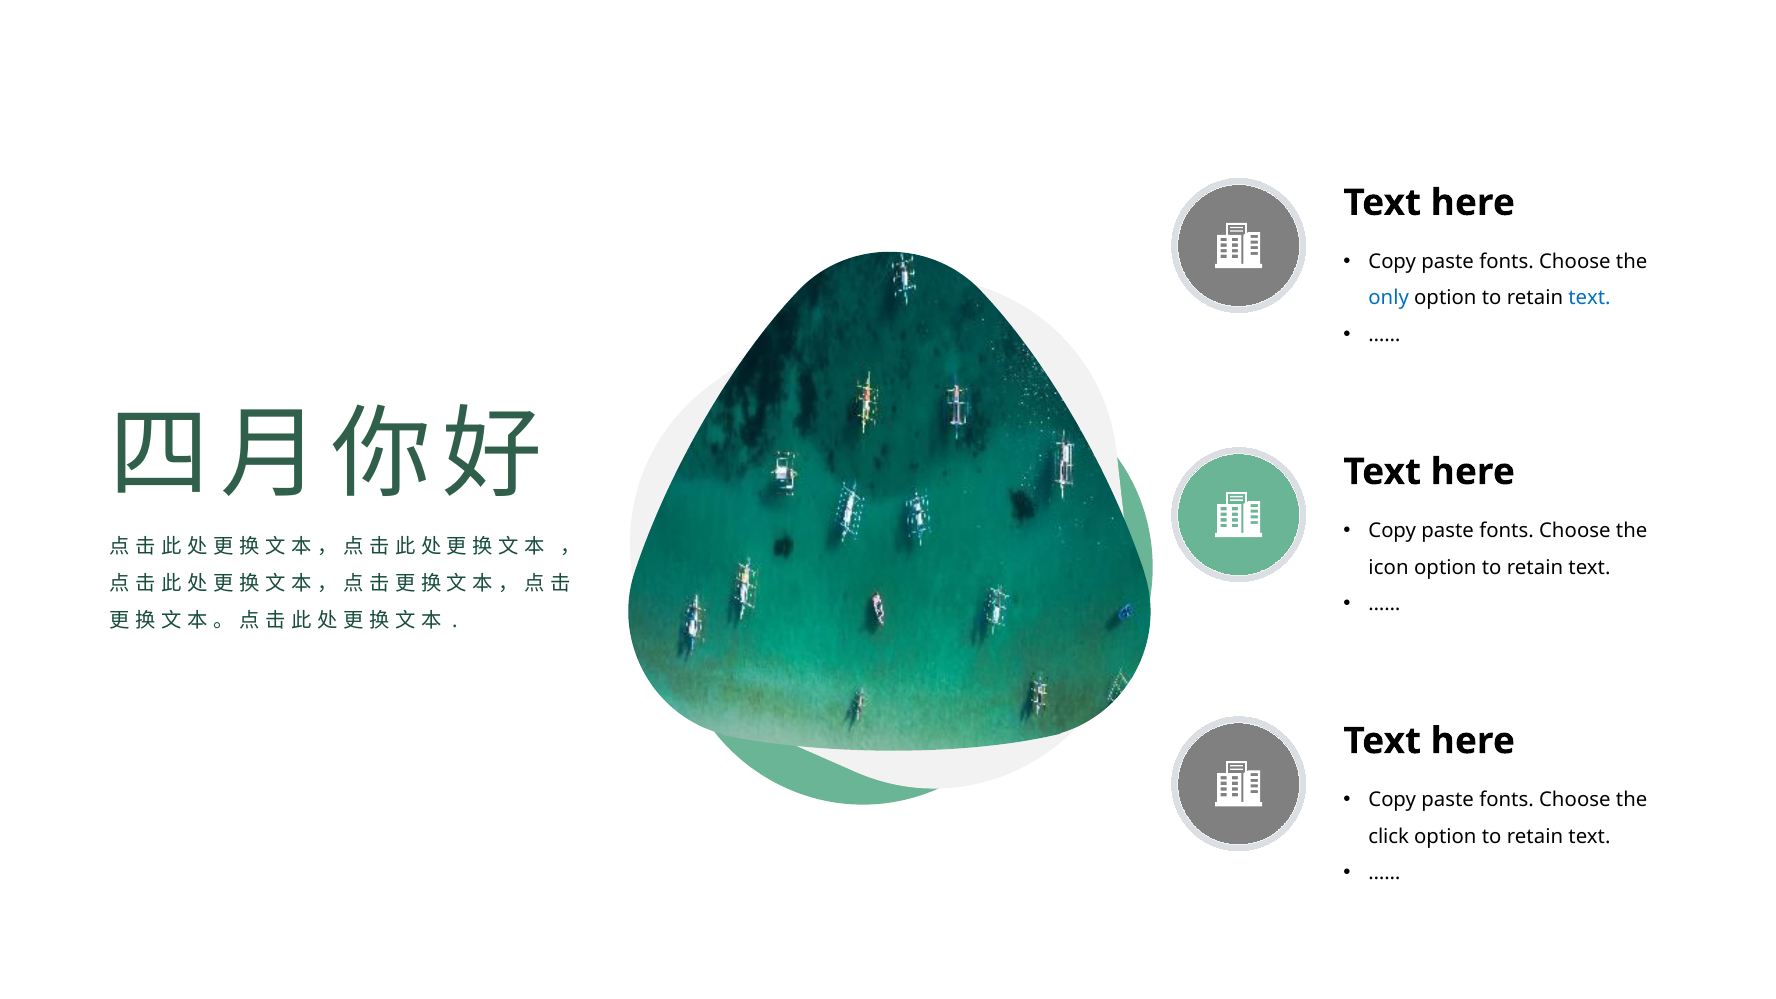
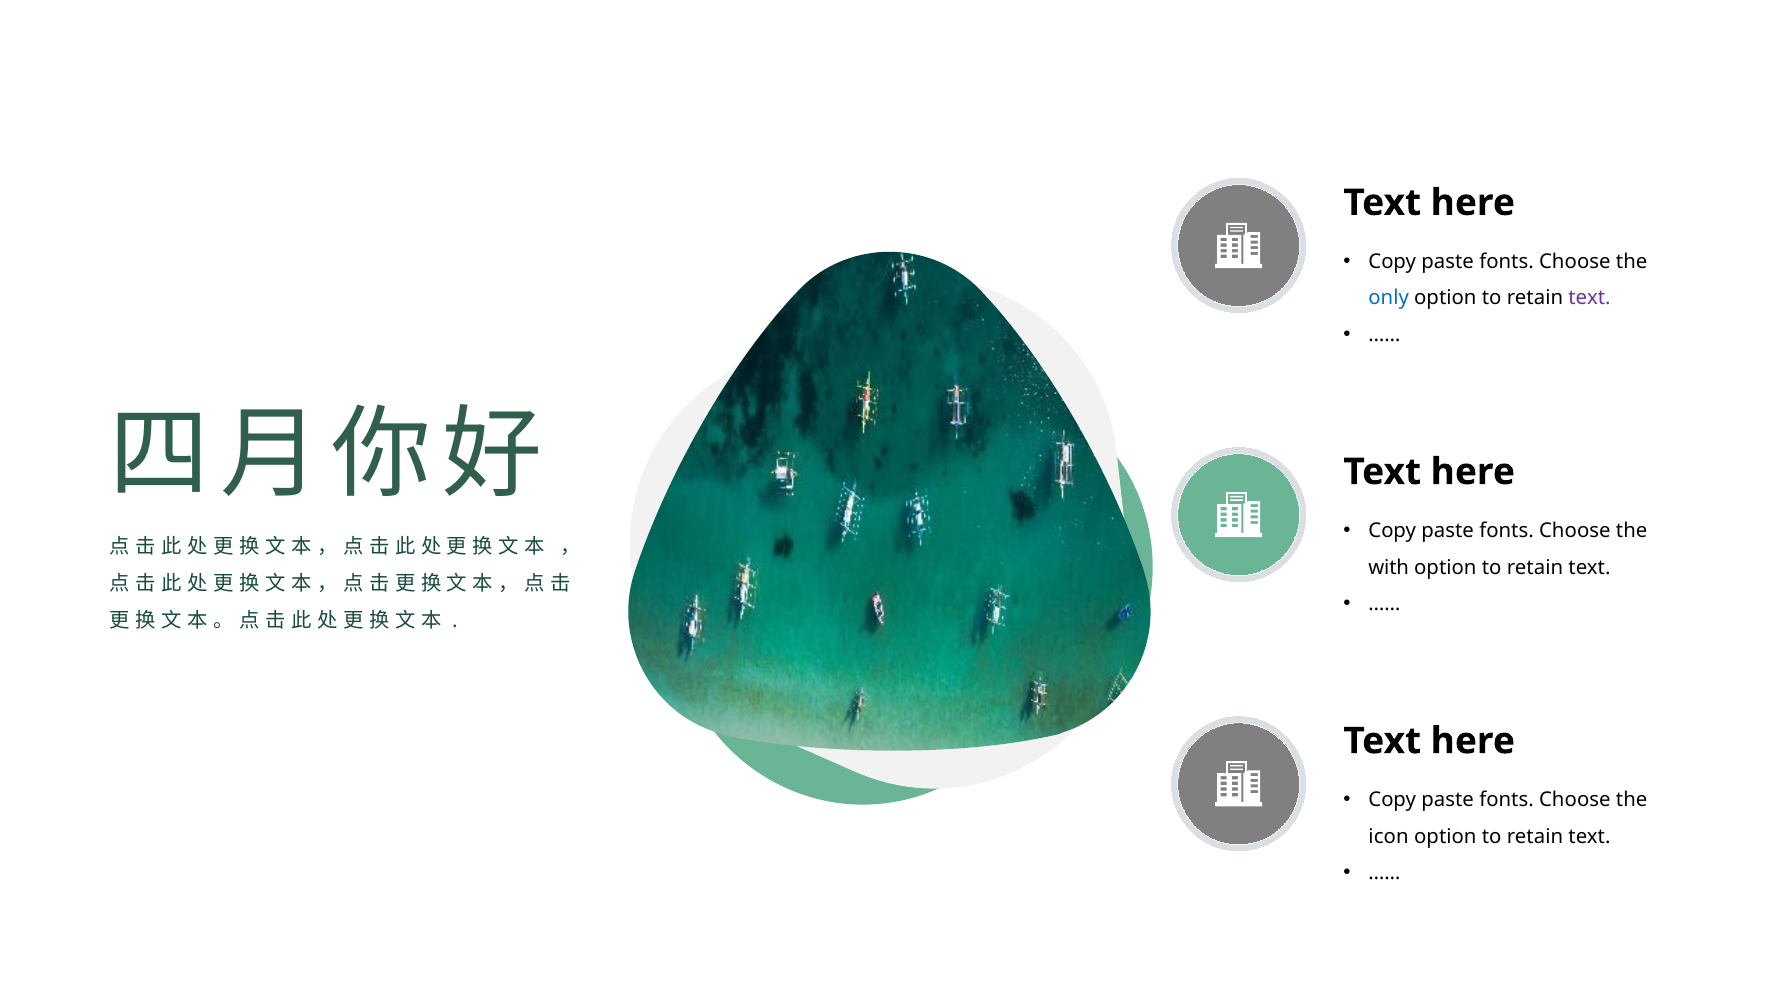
text colour: blue -> purple (1589, 298)
icon: icon -> with (1389, 567)
click: click -> icon (1389, 836)
